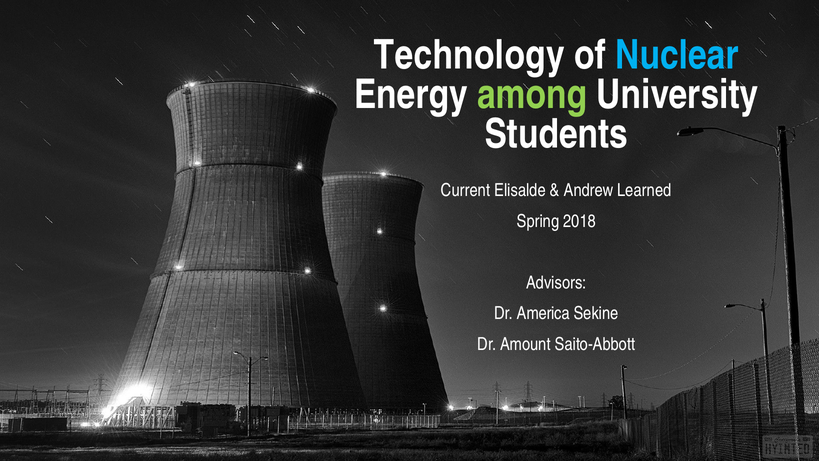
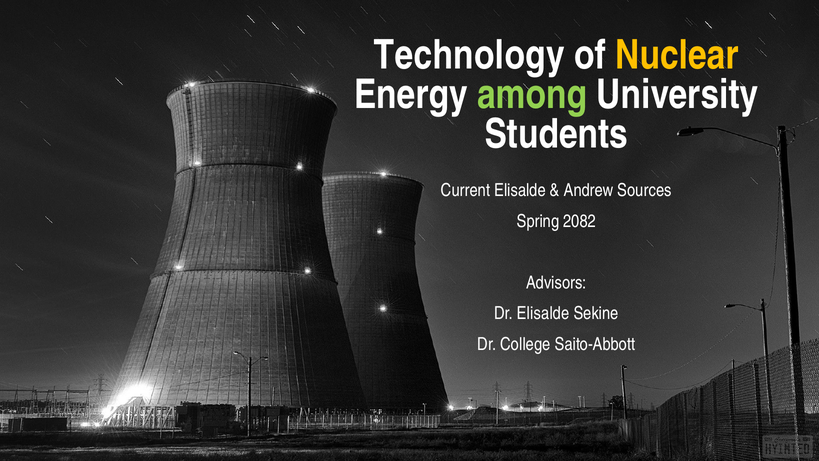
Nuclear colour: light blue -> yellow (677, 55)
Learned: Learned -> Sources (644, 190)
2018: 2018 -> 2082 (580, 221)
Dr America: America -> Elisalde (543, 313)
Amount: Amount -> College (525, 344)
